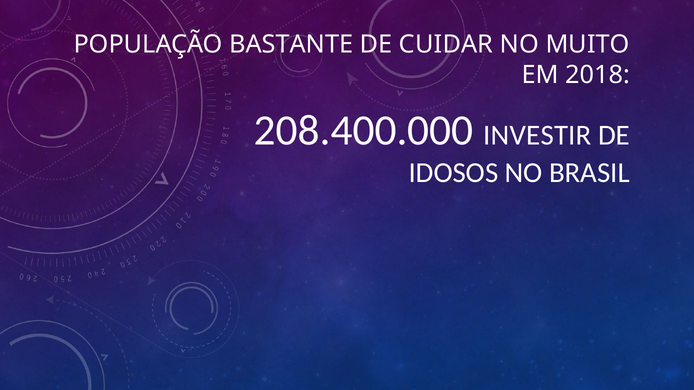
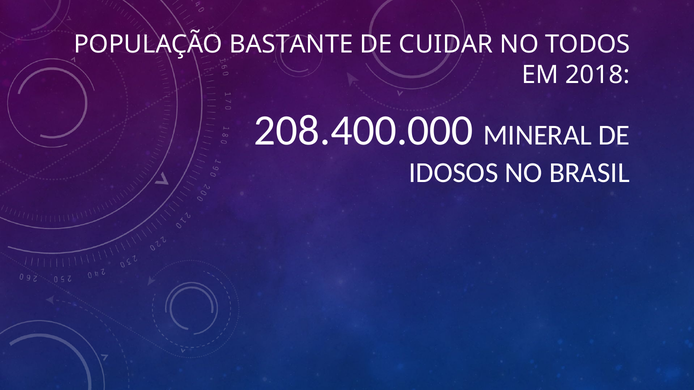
MUITO: MUITO -> TODOS (588, 44)
INVESTIR: INVESTIR -> MINERAL (538, 135)
